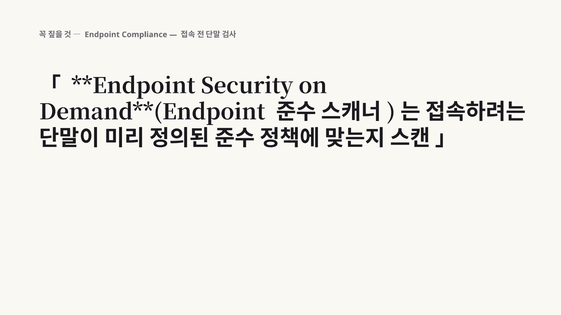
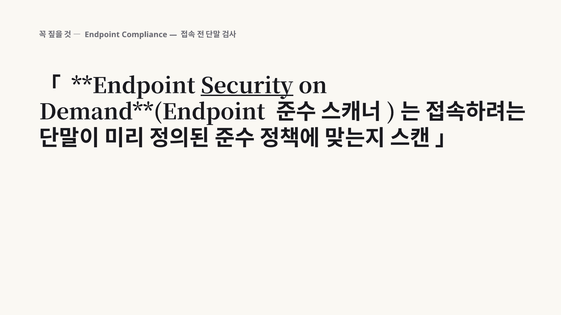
Security underline: none -> present (247, 86)
